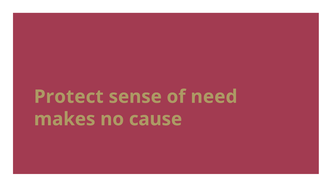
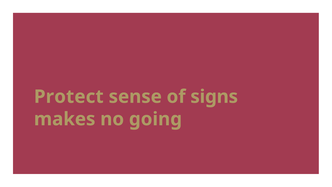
need: need -> signs (214, 97)
cause: cause -> going (155, 119)
